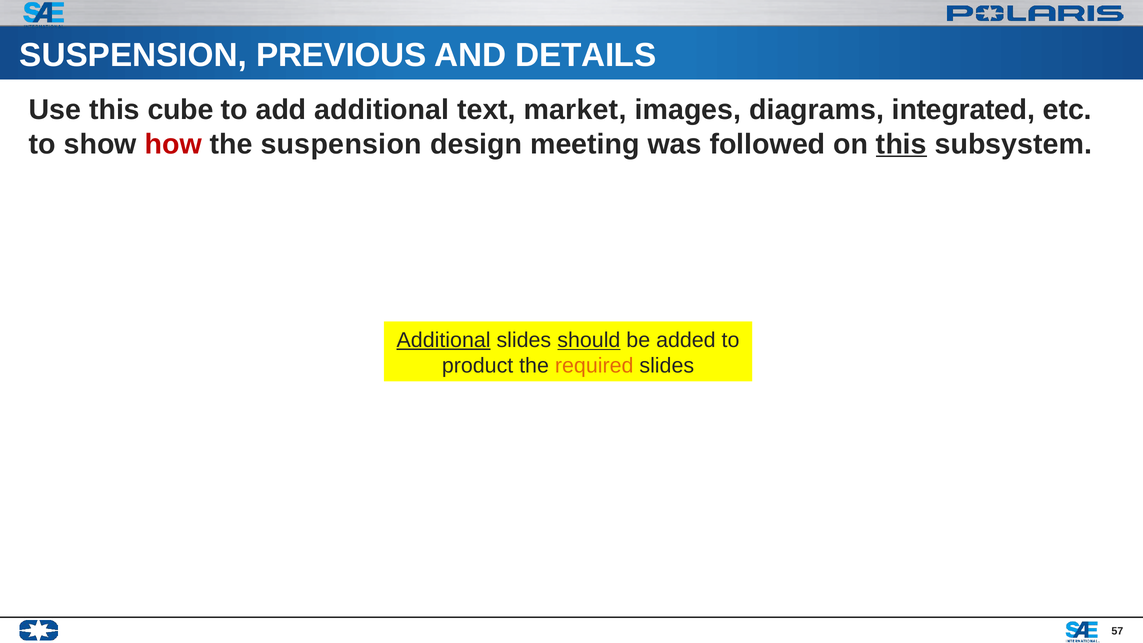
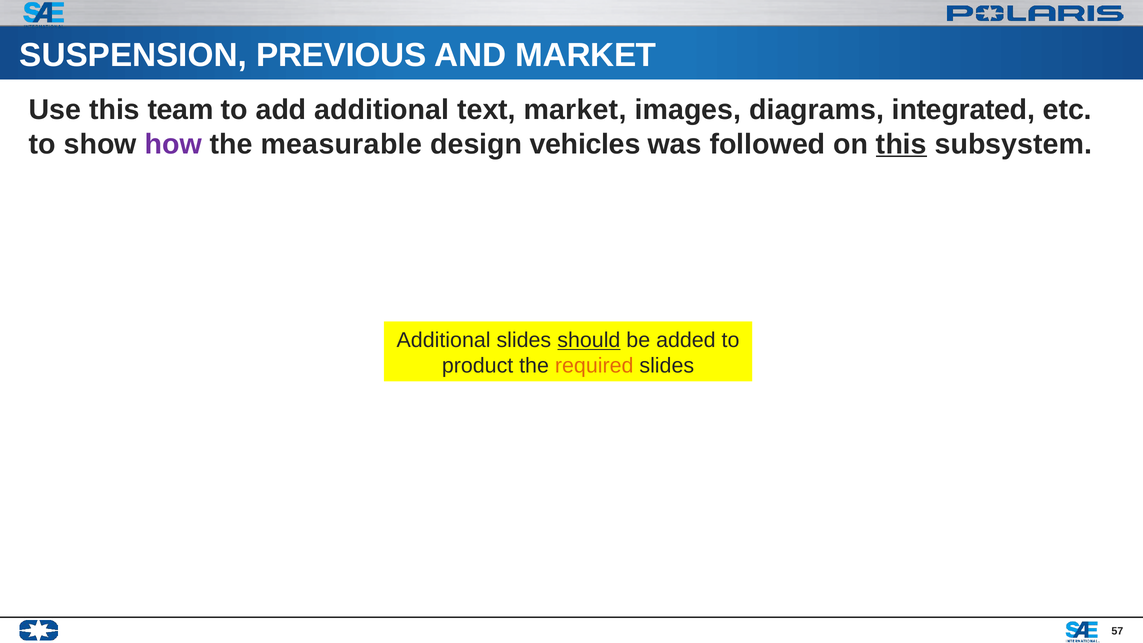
AND DETAILS: DETAILS -> MARKET (586, 55)
cube: cube -> team (181, 110)
how colour: red -> purple (173, 144)
the suspension: suspension -> measurable (341, 144)
meeting: meeting -> vehicles (585, 144)
Additional underline: present -> none (444, 340)
